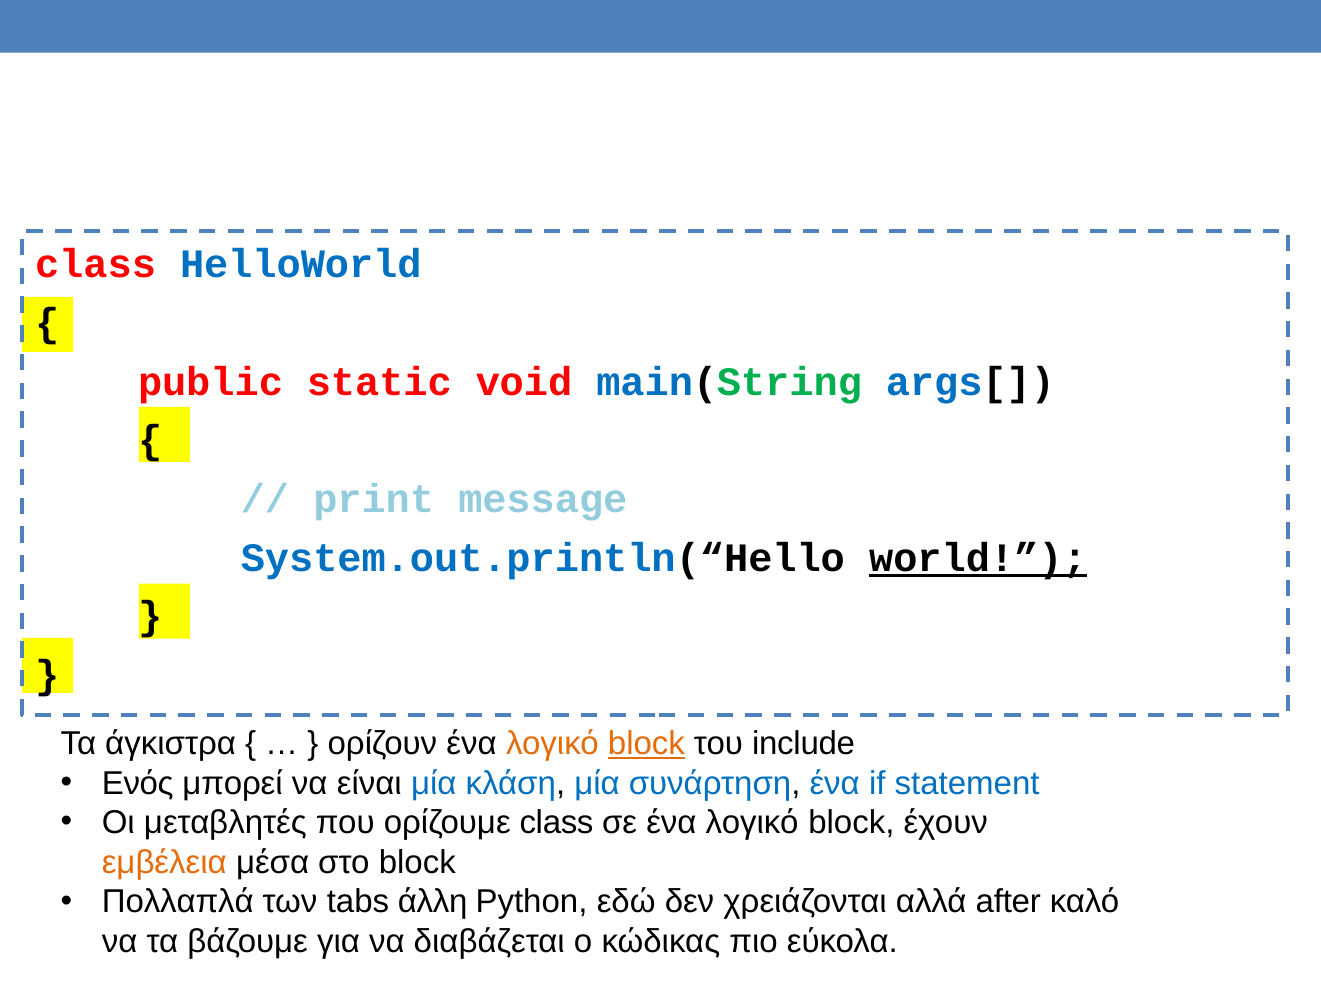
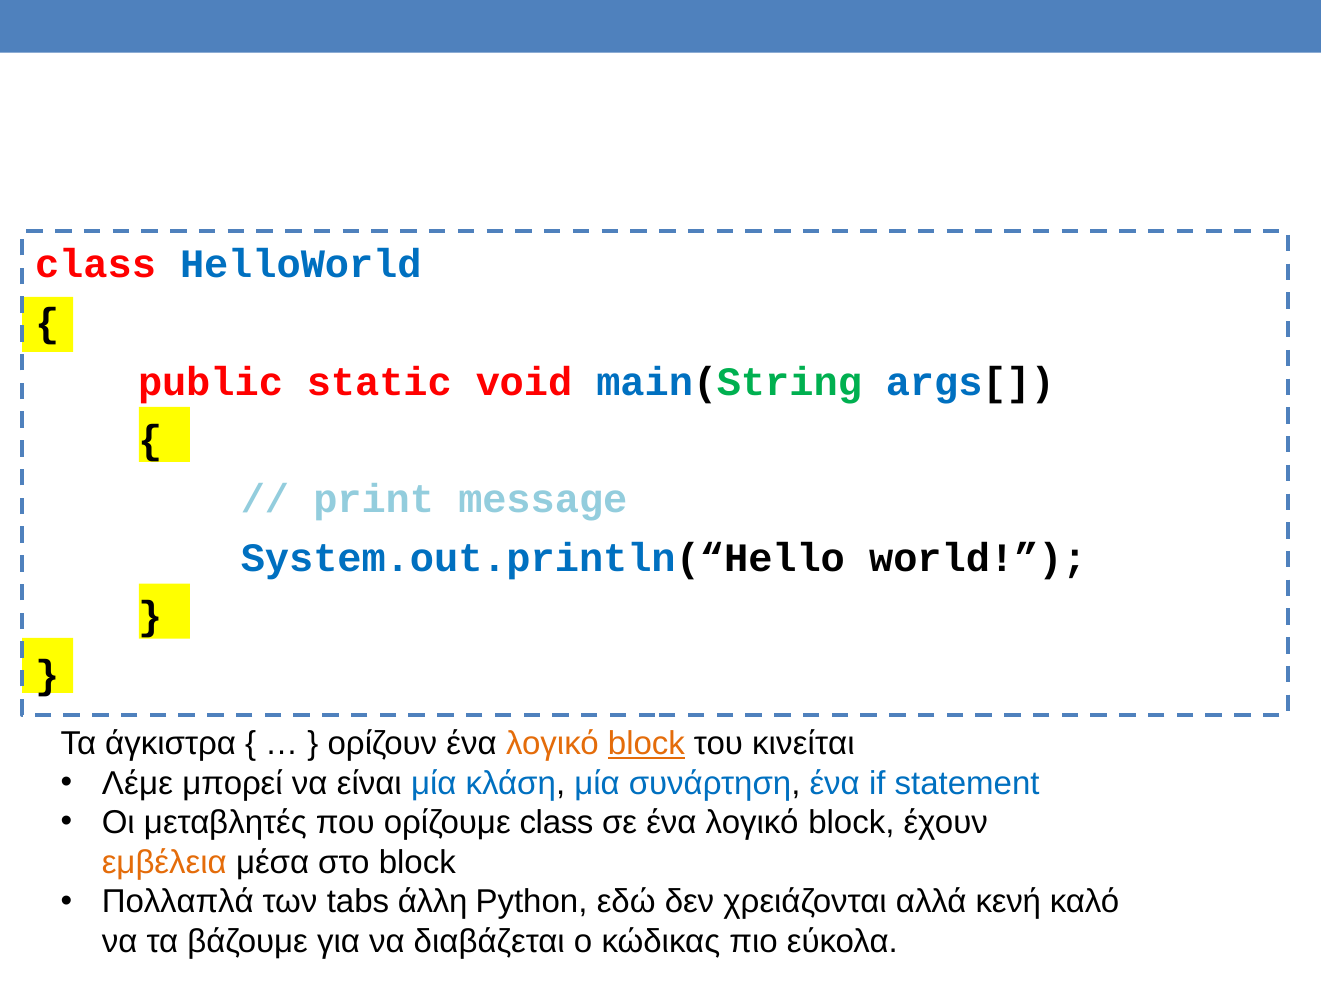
world underline: present -> none (978, 558)
include: include -> κινείται (803, 744)
Ενός: Ενός -> Λέμε (137, 784)
after: after -> κενή (1008, 903)
